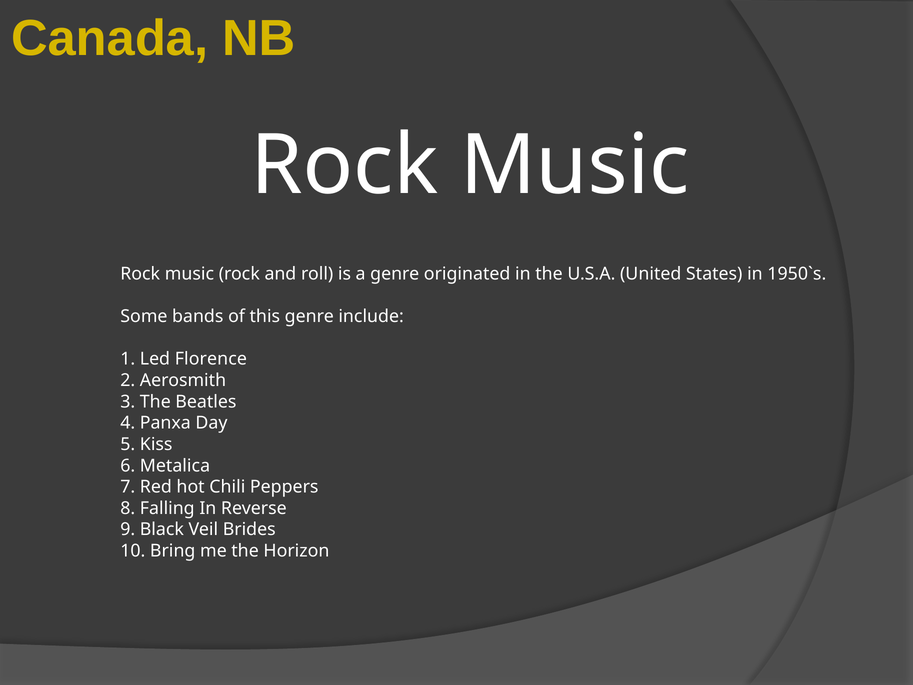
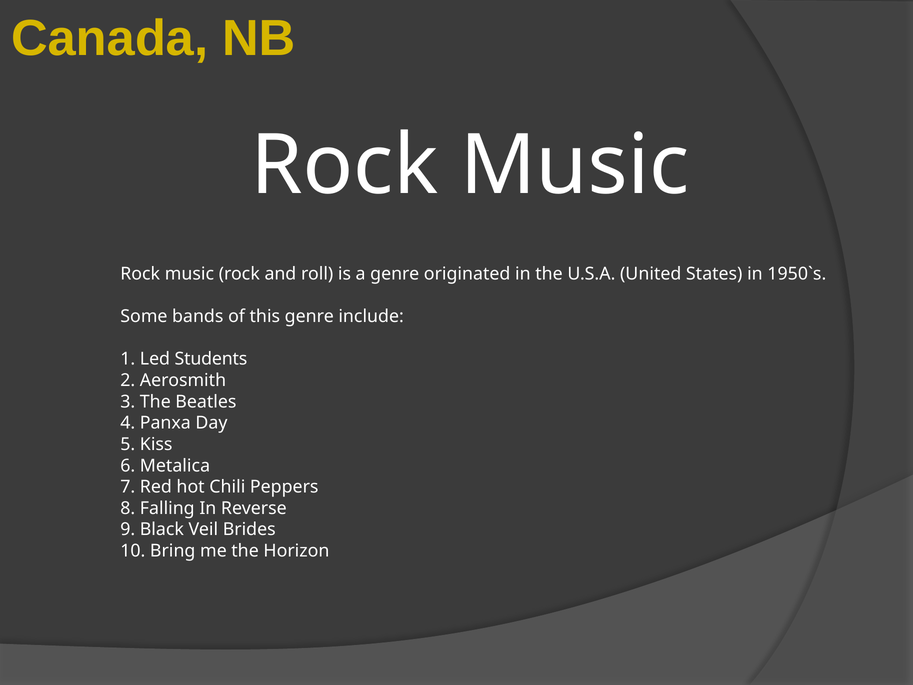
Florence: Florence -> Students (211, 359)
